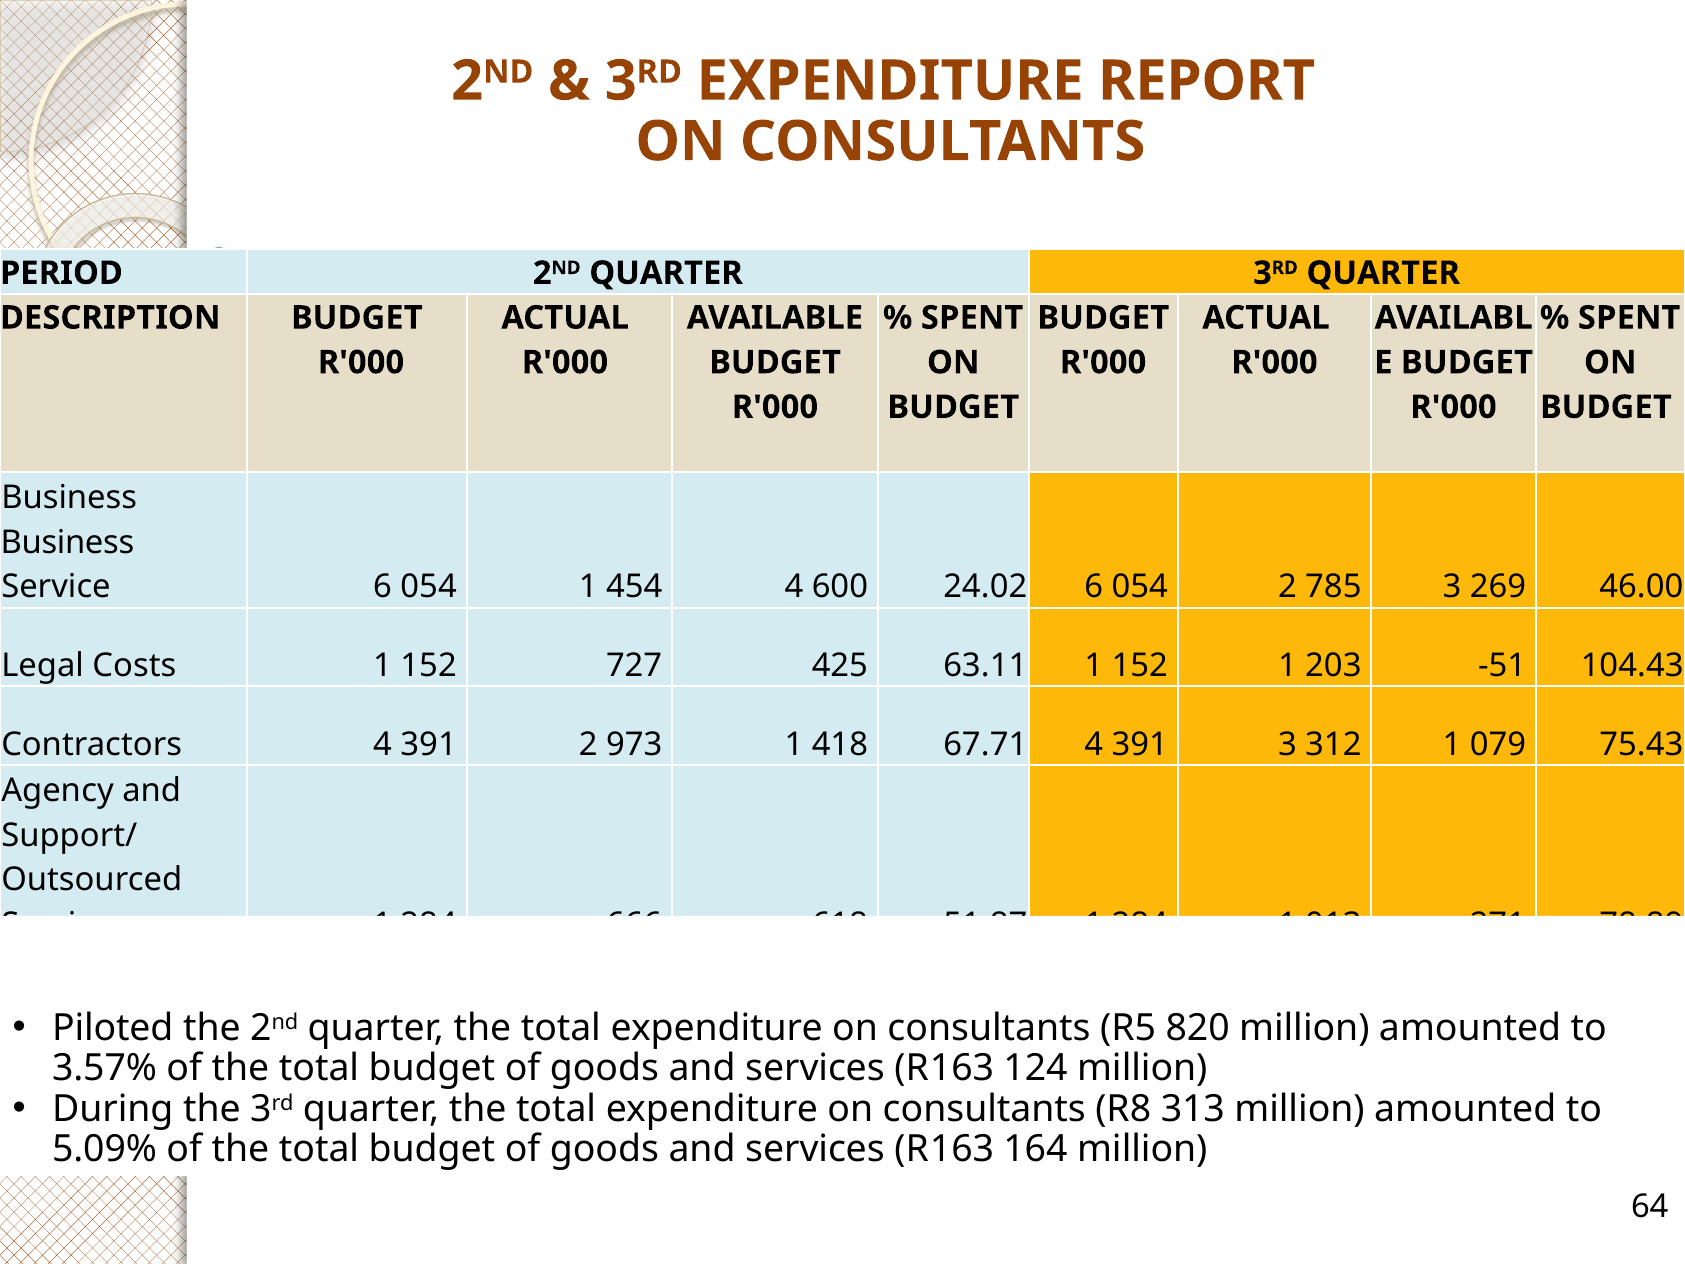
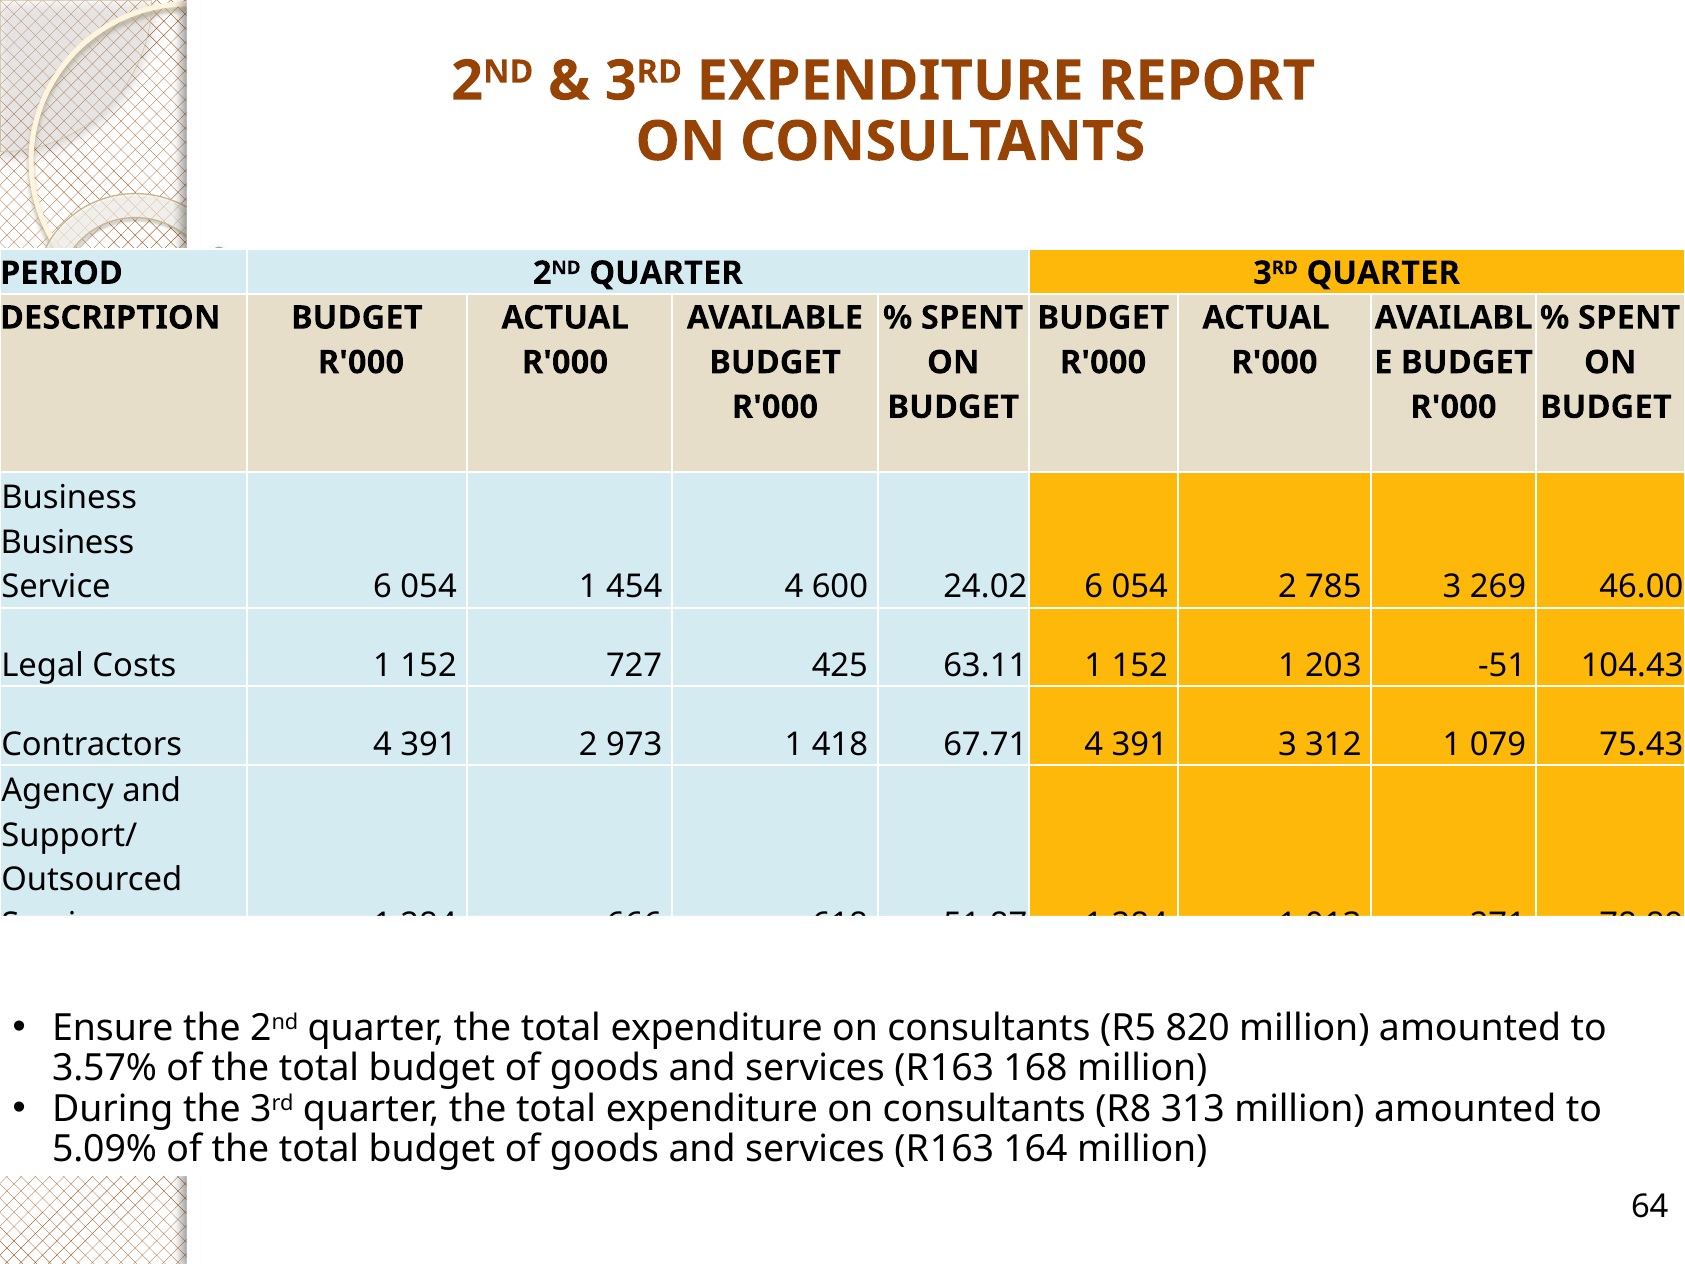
Piloted: Piloted -> Ensure (113, 1028)
124: 124 -> 168 (1035, 1068)
